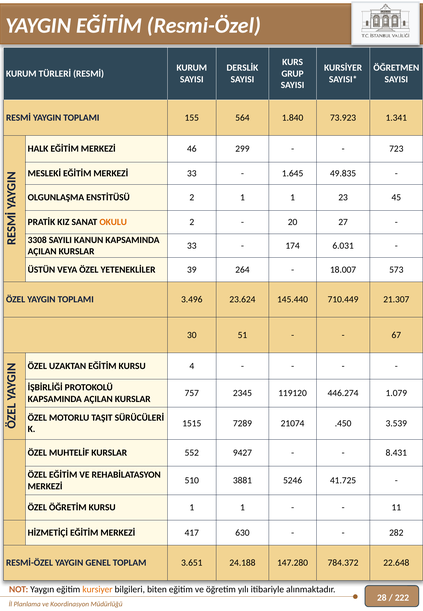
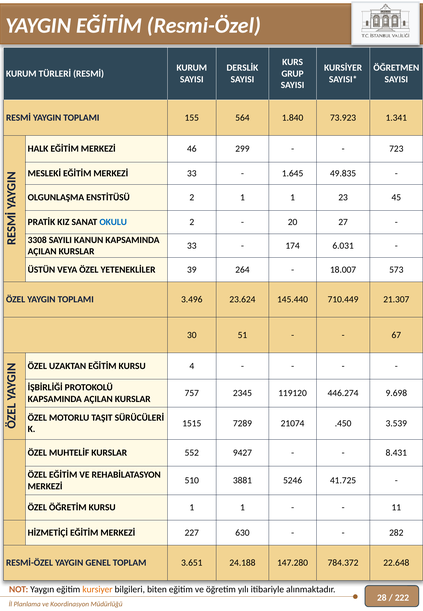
OKULU colour: orange -> blue (113, 222)
1.079: 1.079 -> 9.698 (396, 393)
417: 417 -> 227 (192, 533)
